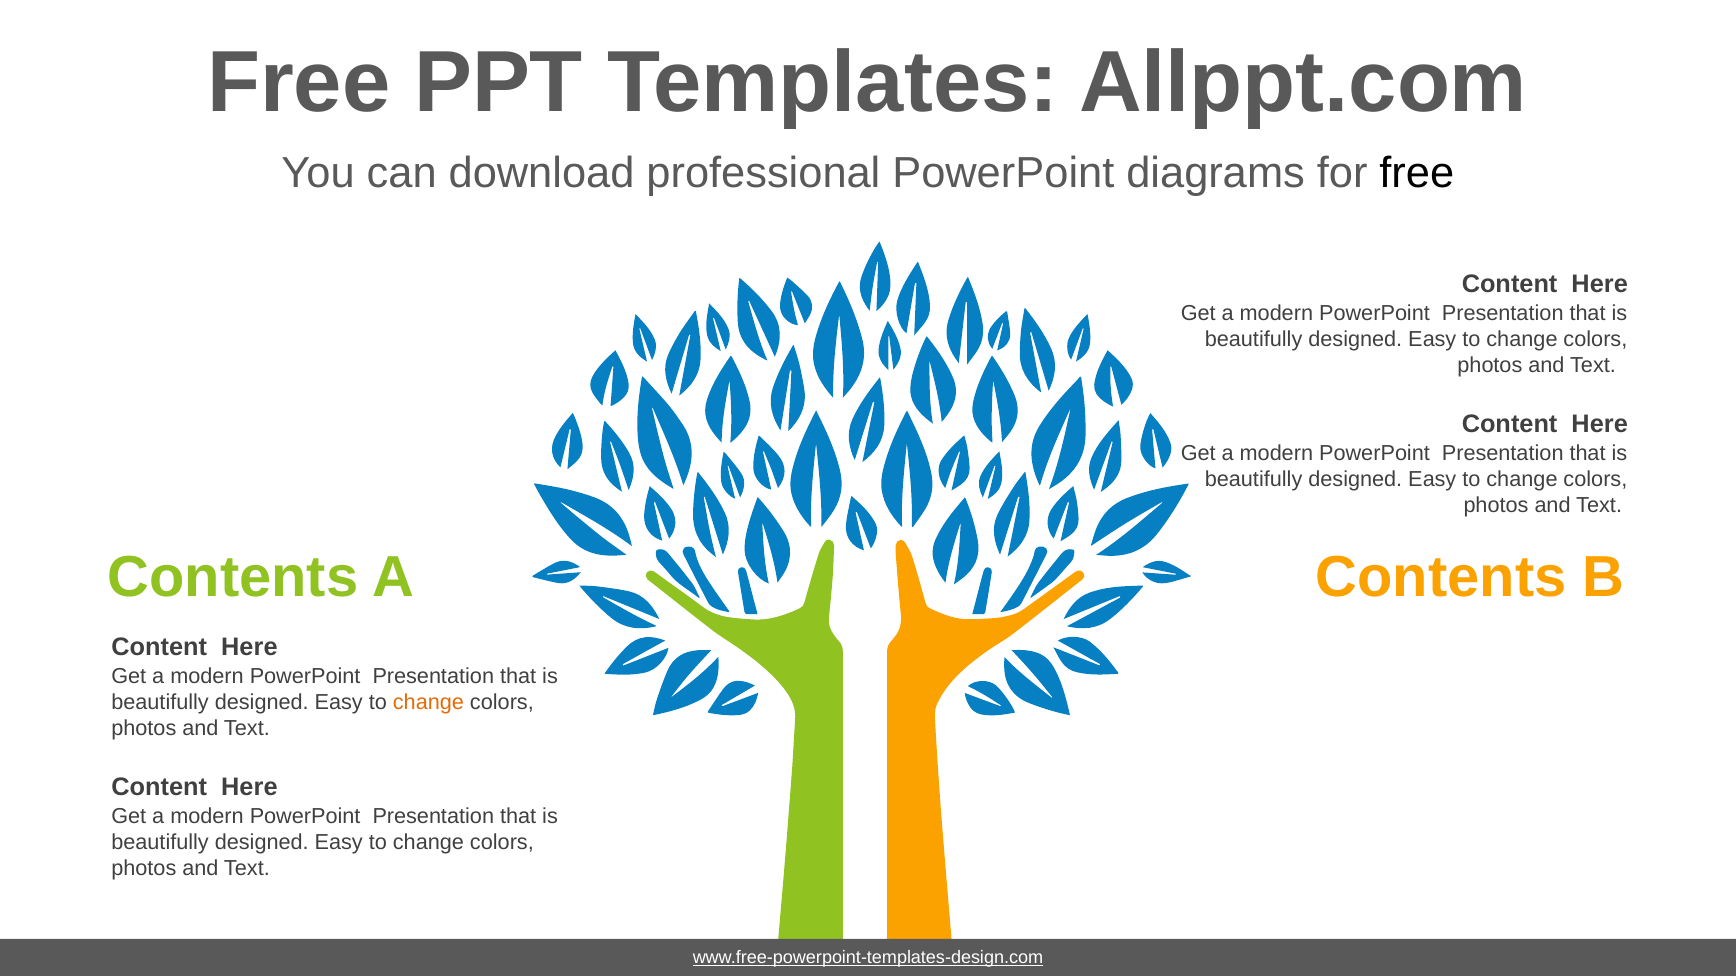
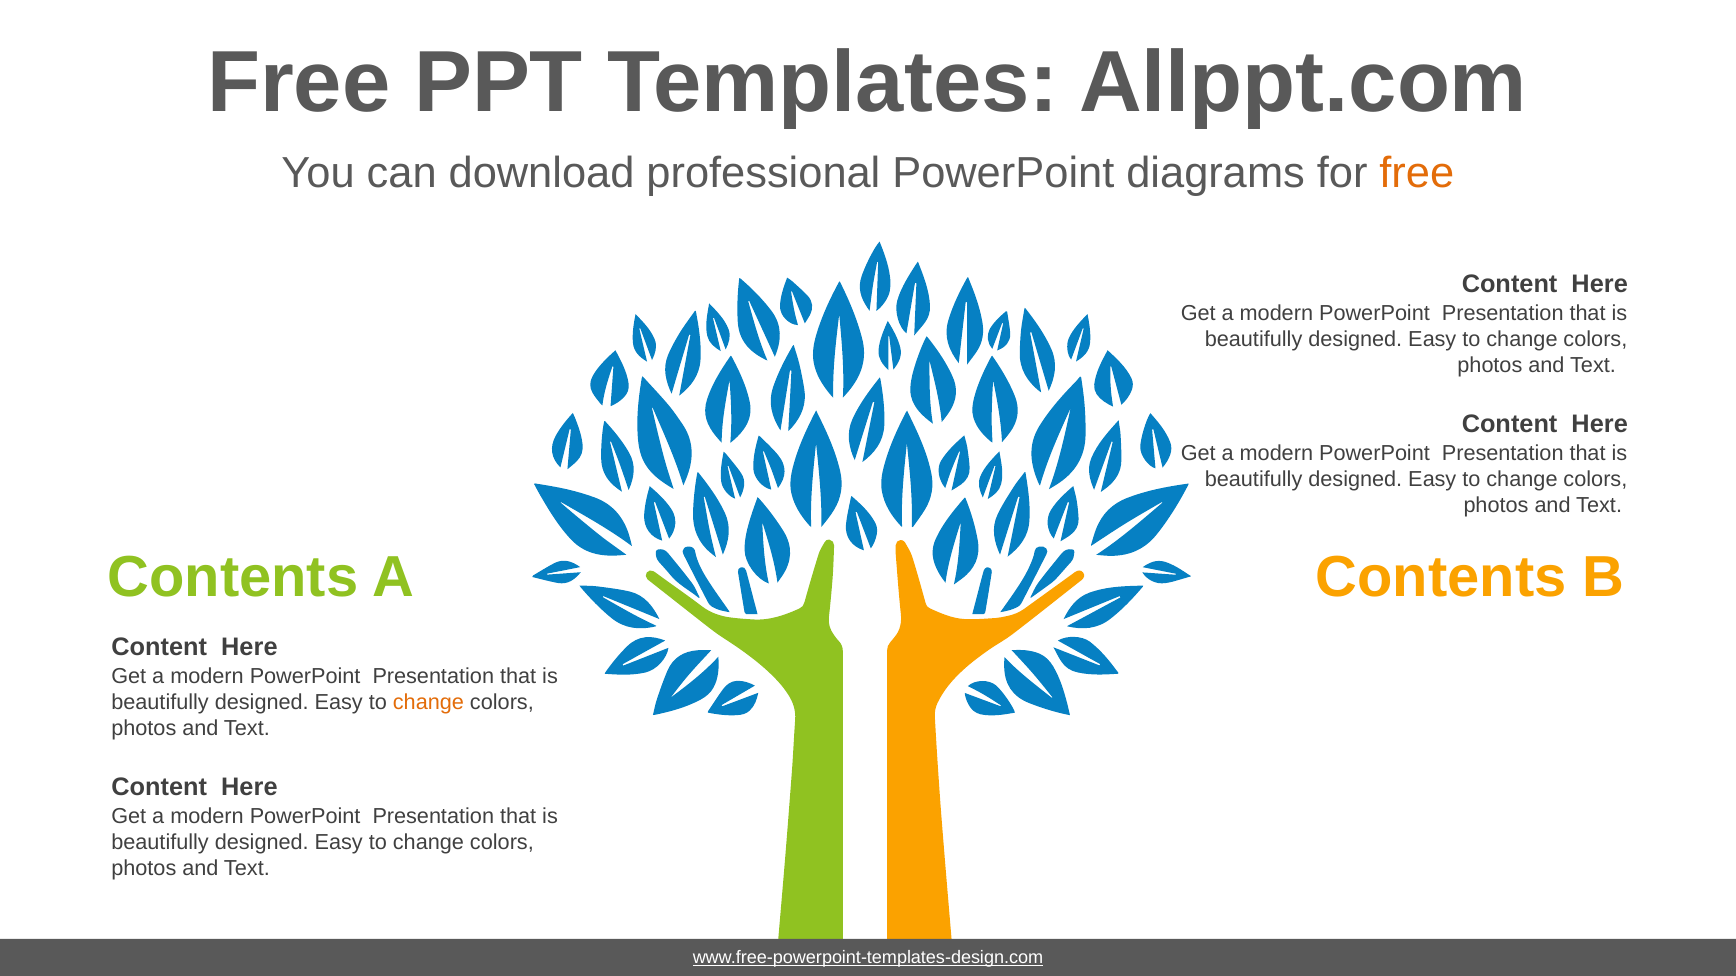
free colour: black -> orange (1417, 173)
